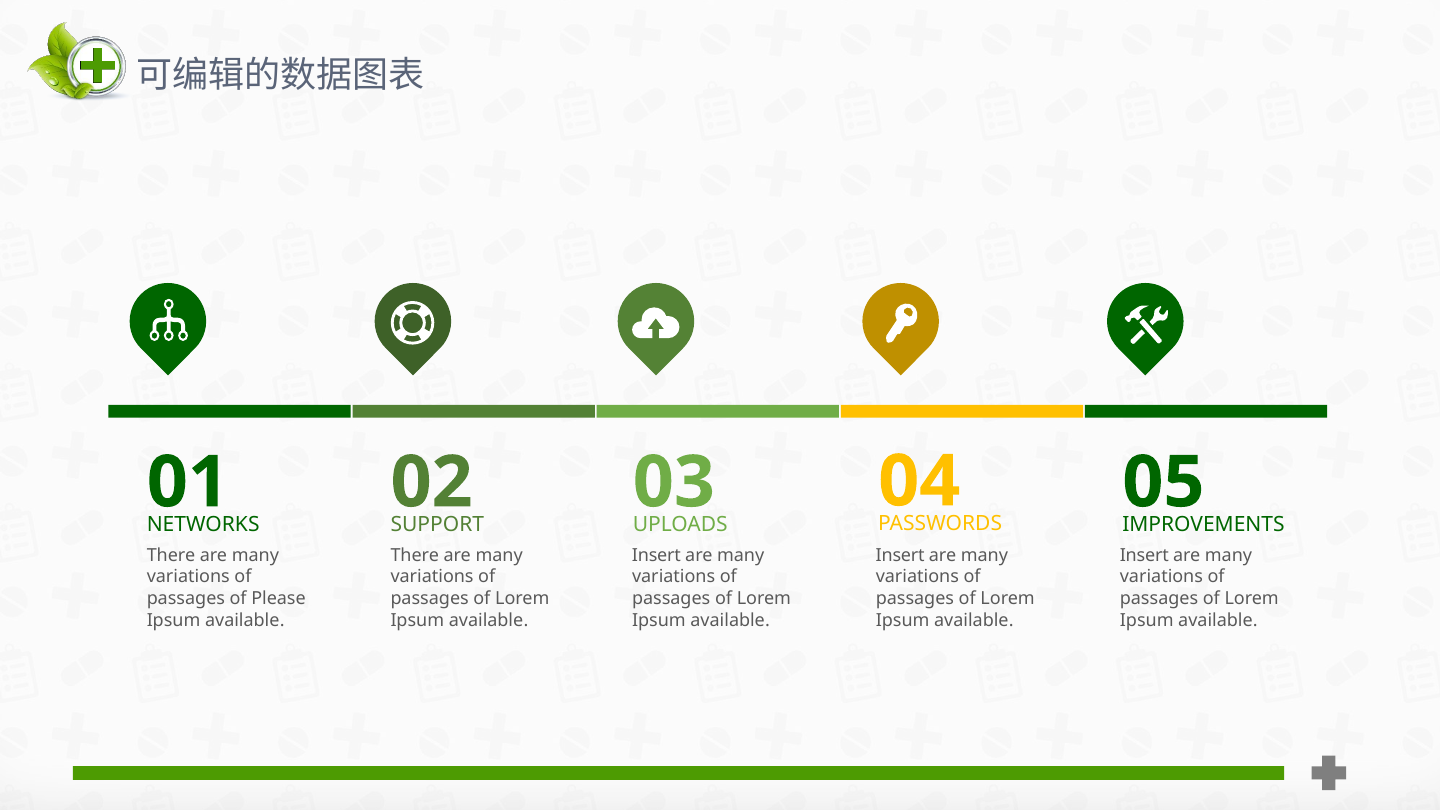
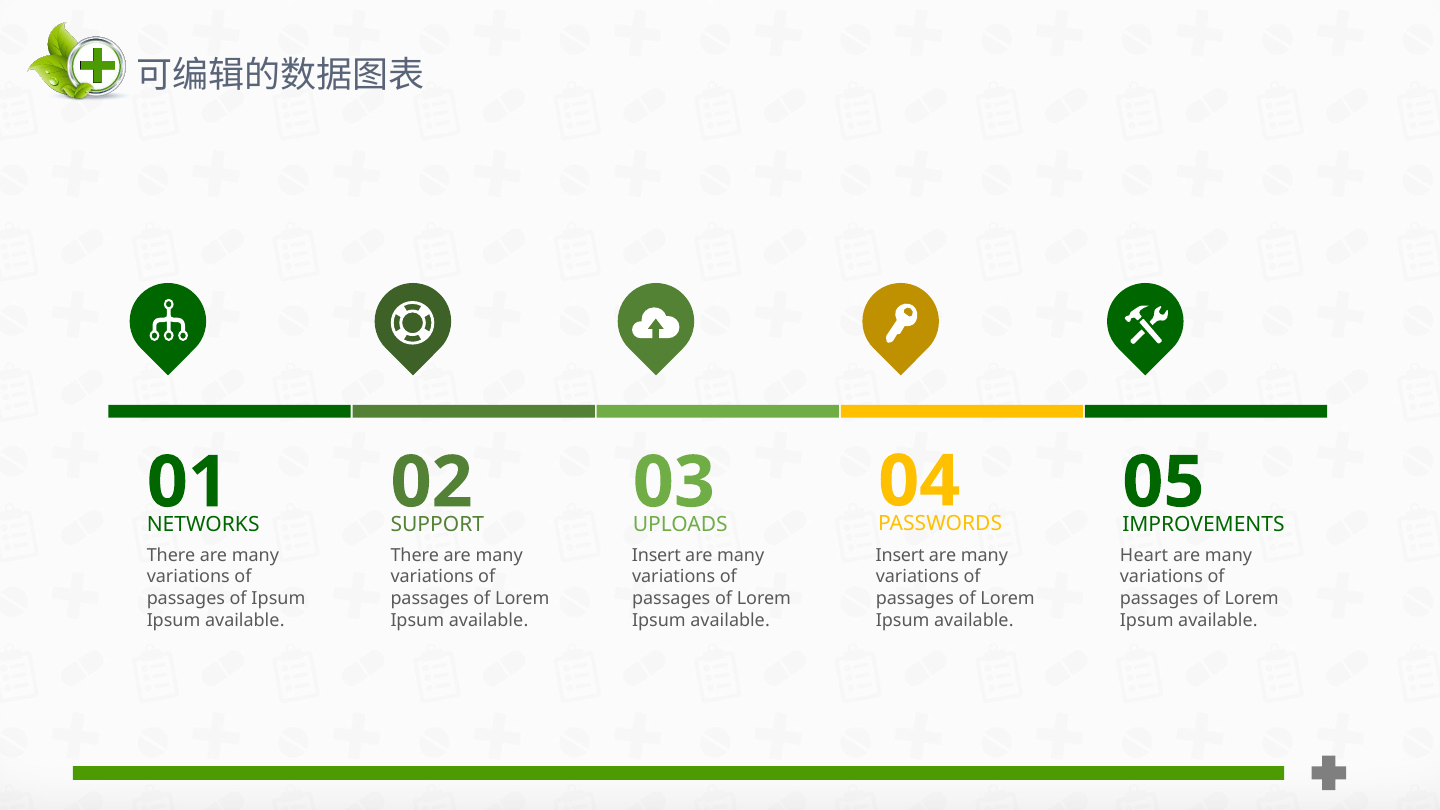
Insert: Insert -> Heart (1144, 555)
of Please: Please -> Ipsum (278, 599)
